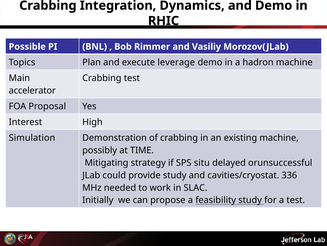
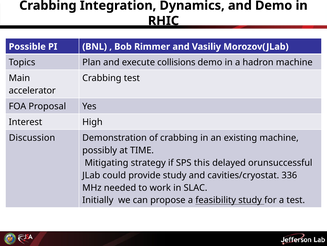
leverage: leverage -> collisions (176, 62)
Simulation: Simulation -> Discussion (32, 137)
situ: situ -> this (202, 162)
